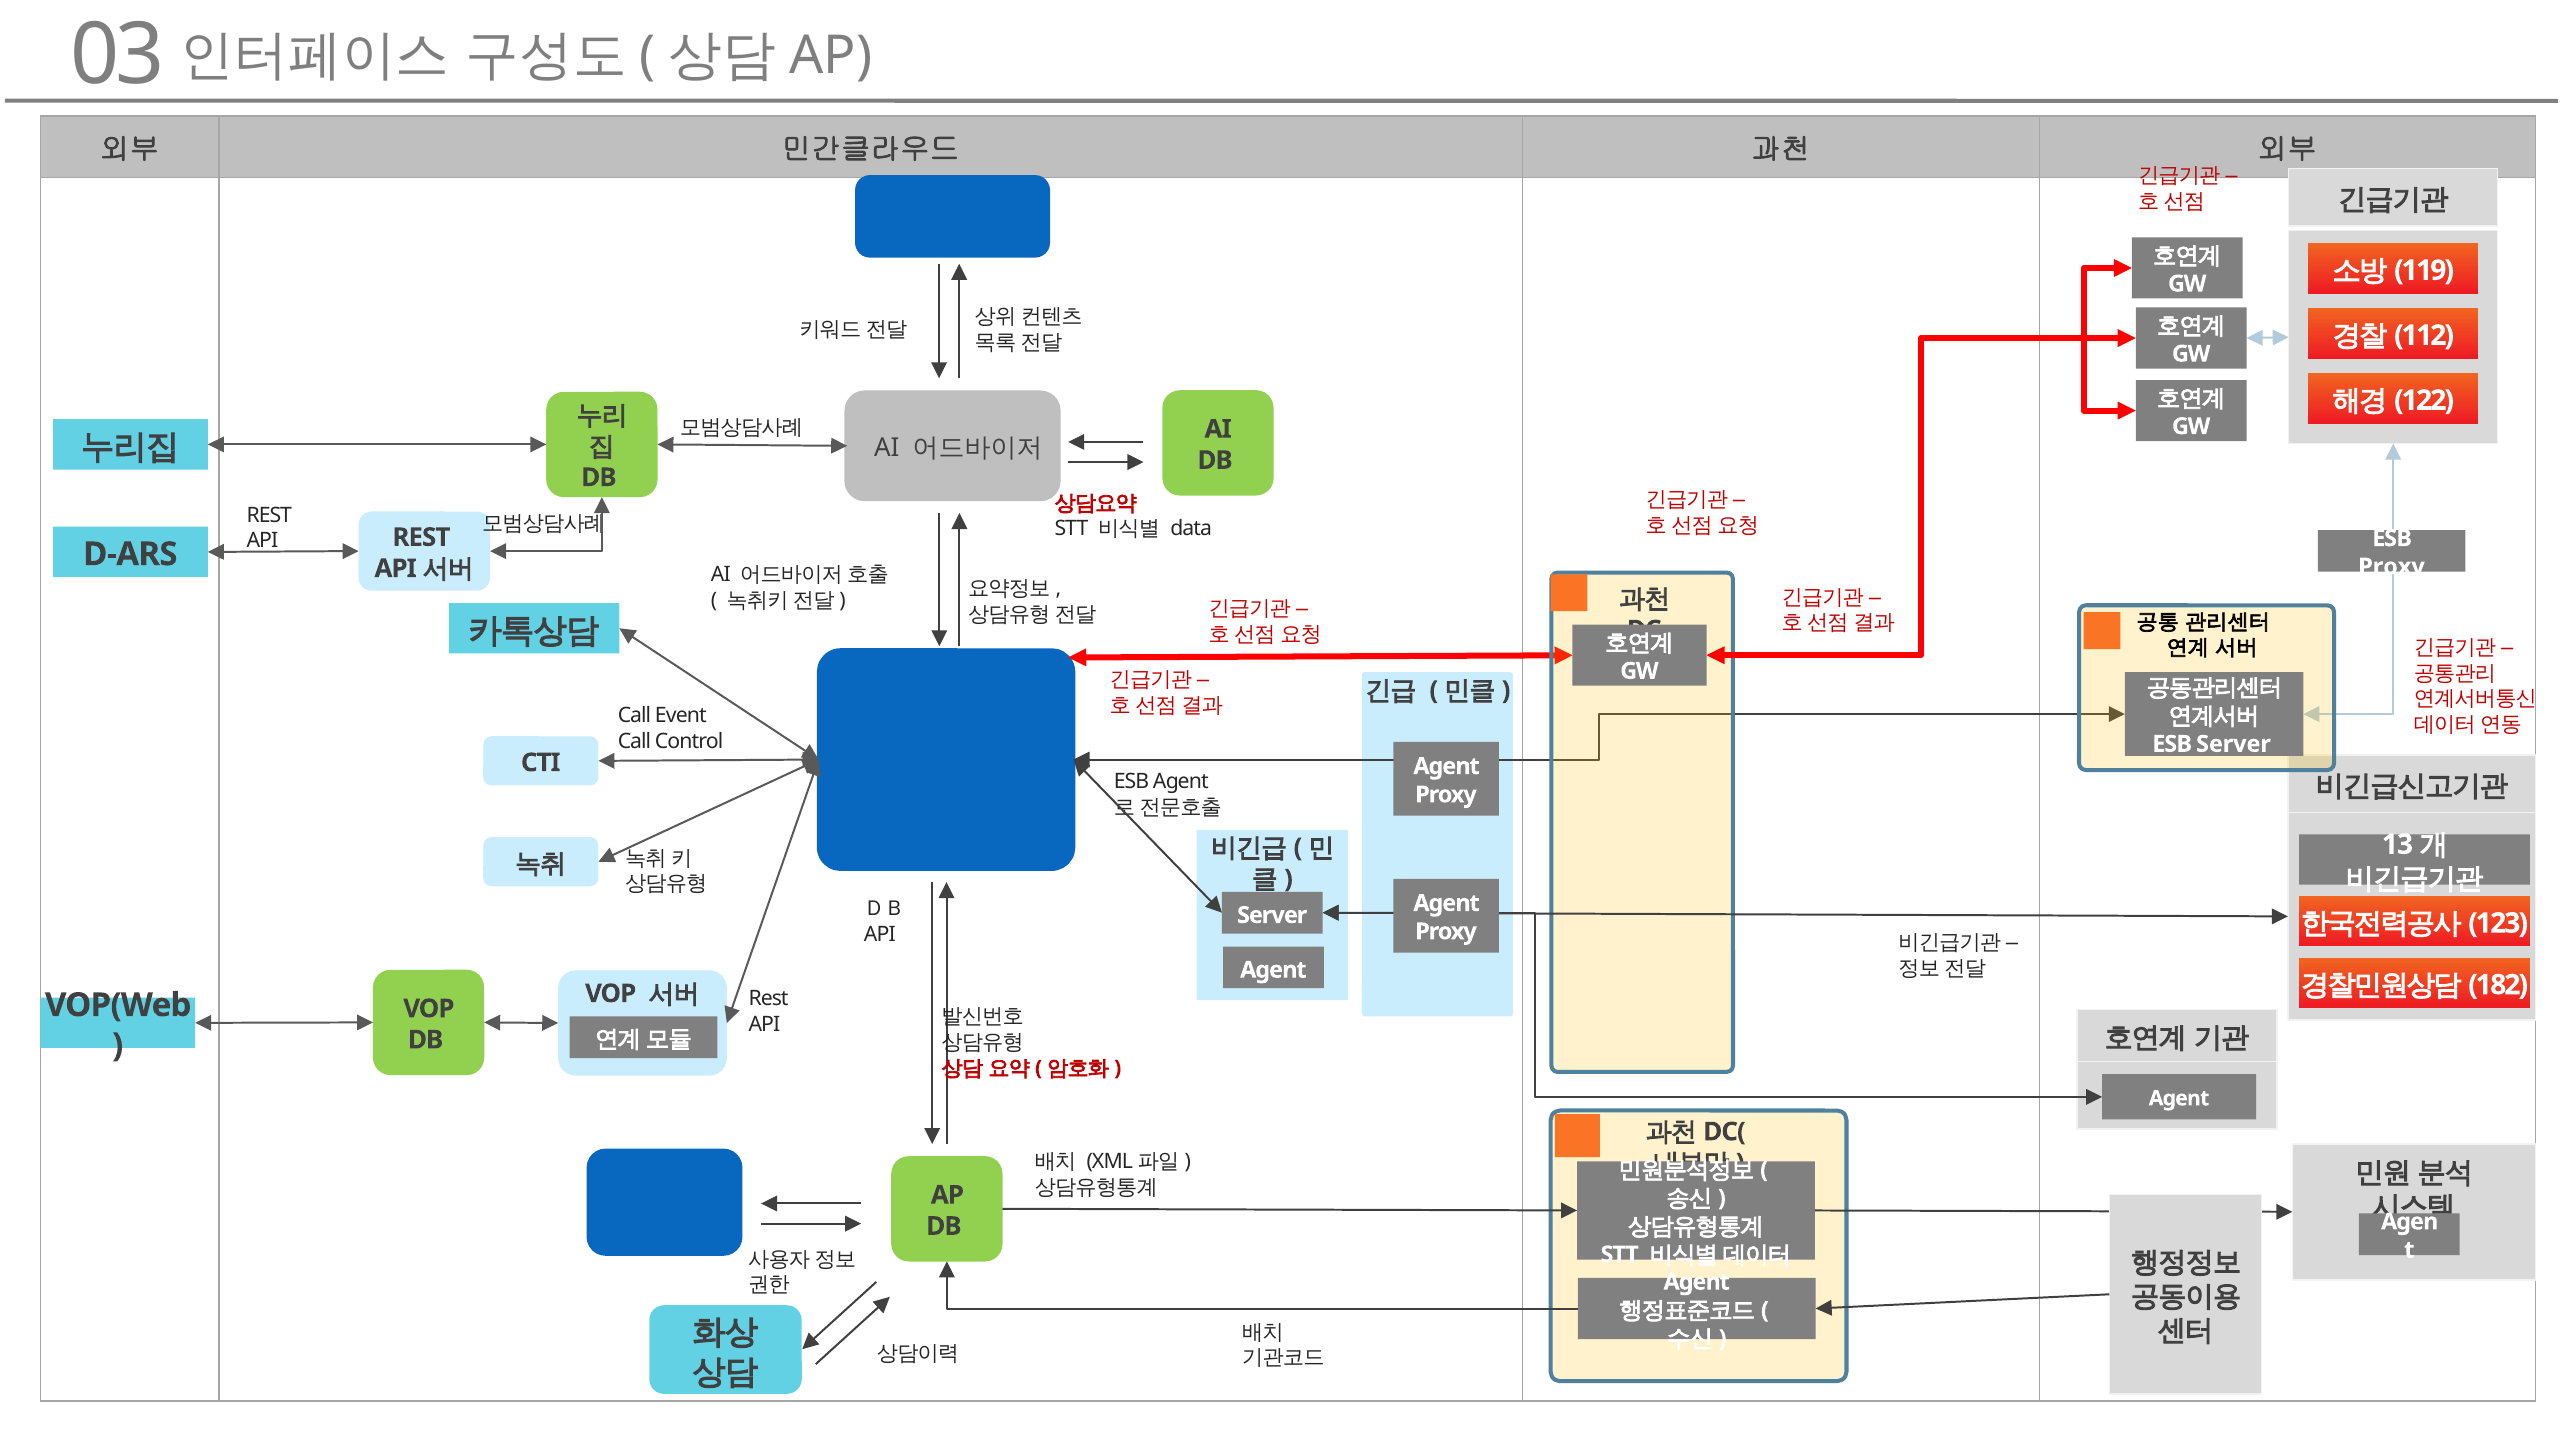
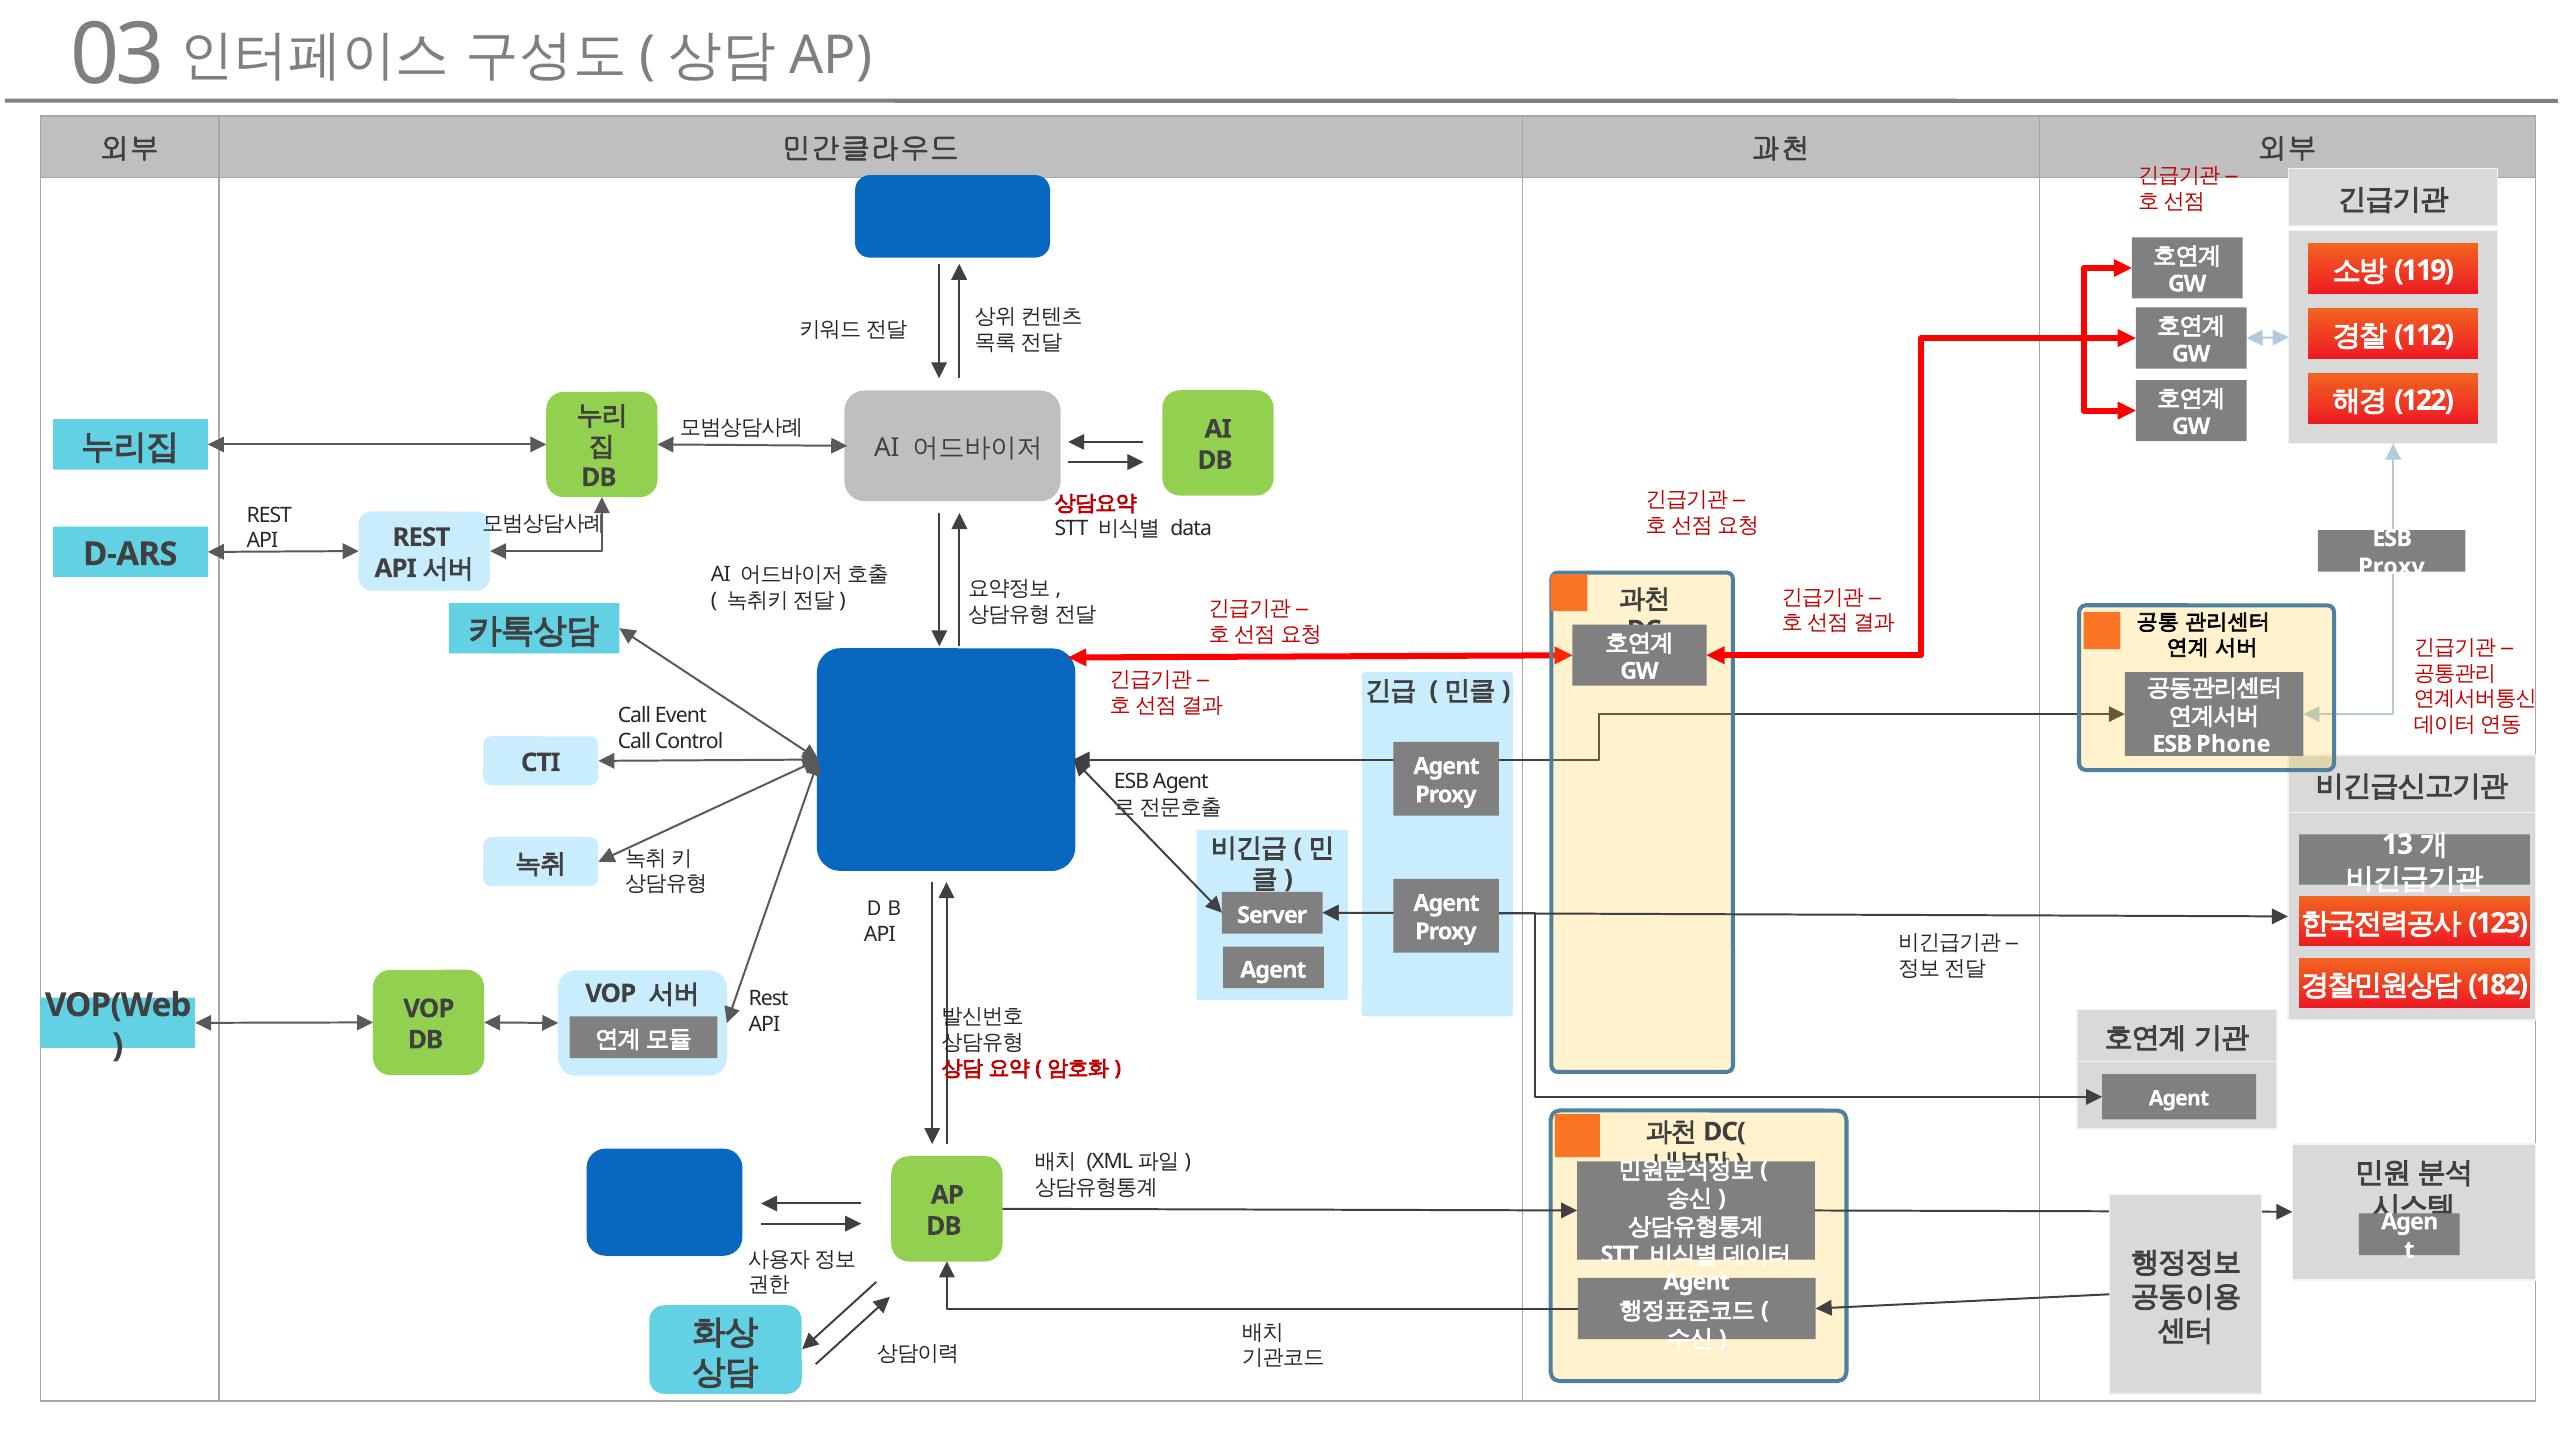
ESB Server: Server -> Phone (2233, 744)
